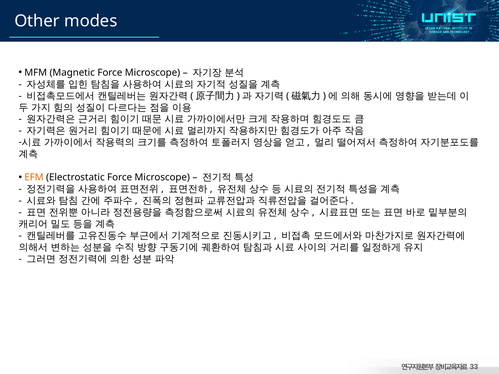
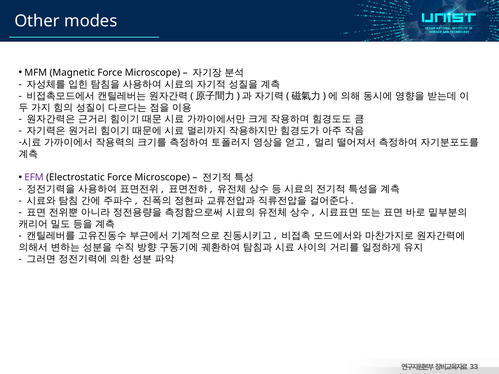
EFM colour: orange -> purple (34, 177)
